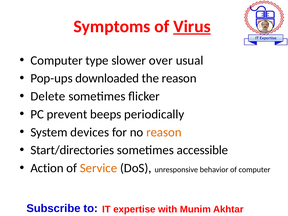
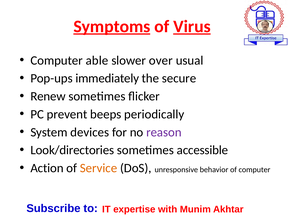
Symptoms underline: none -> present (112, 26)
type: type -> able (97, 60)
downloaded: downloaded -> immediately (107, 78)
the reason: reason -> secure (179, 78)
Delete: Delete -> Renew (48, 96)
reason colour: orange -> purple (164, 132)
Start/directories: Start/directories -> Look/directories (72, 150)
